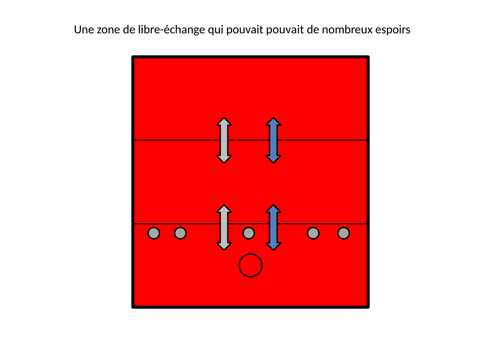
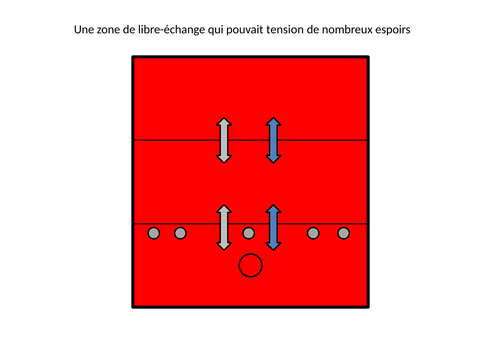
pouvait pouvait: pouvait -> tension (285, 29)
